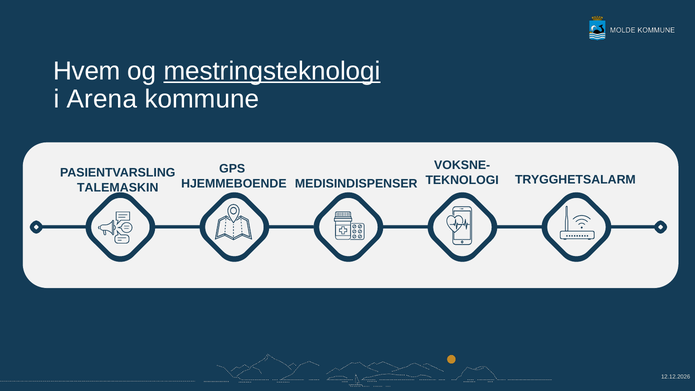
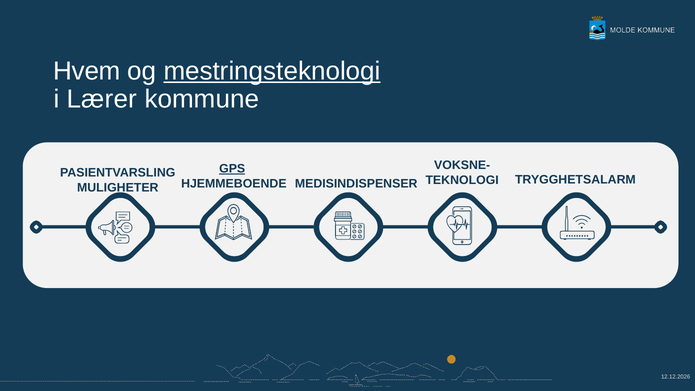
Arena: Arena -> Lærer (102, 99)
GPS underline: none -> present (232, 169)
TALEMASKIN: TALEMASKIN -> MULIGHETER (118, 188)
